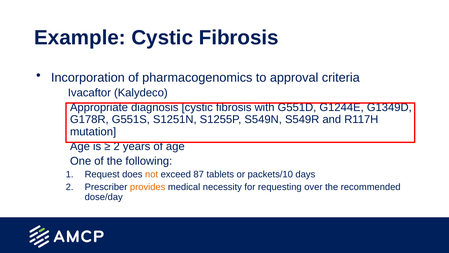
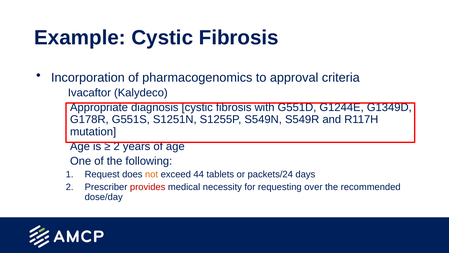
87: 87 -> 44 (199, 174)
packets/10: packets/10 -> packets/24 (270, 174)
provides colour: orange -> red (148, 187)
